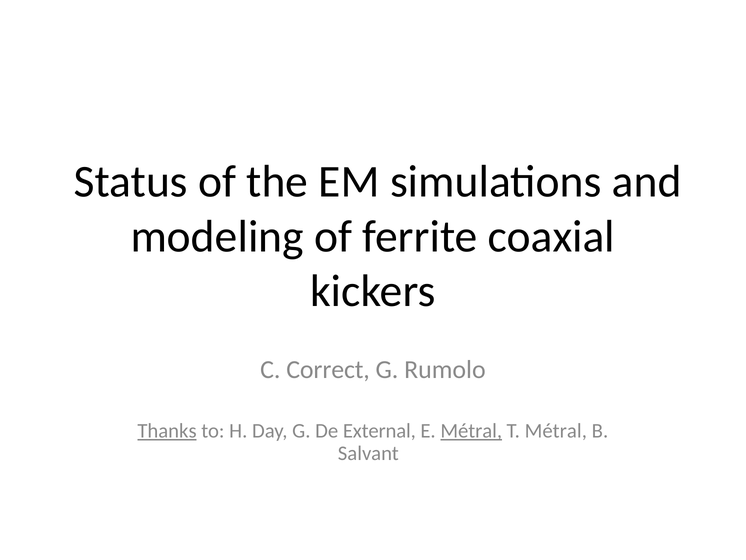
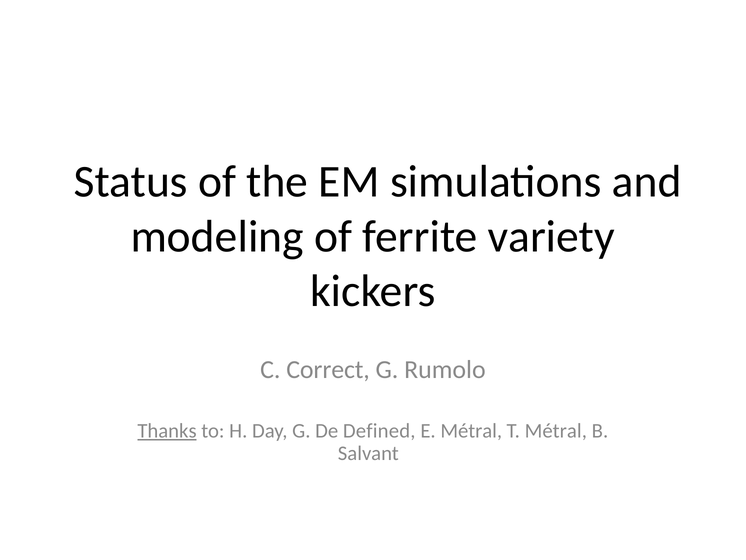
coaxial: coaxial -> variety (551, 236)
External: External -> Defined (379, 431)
Métral underline: present -> none (471, 431)
